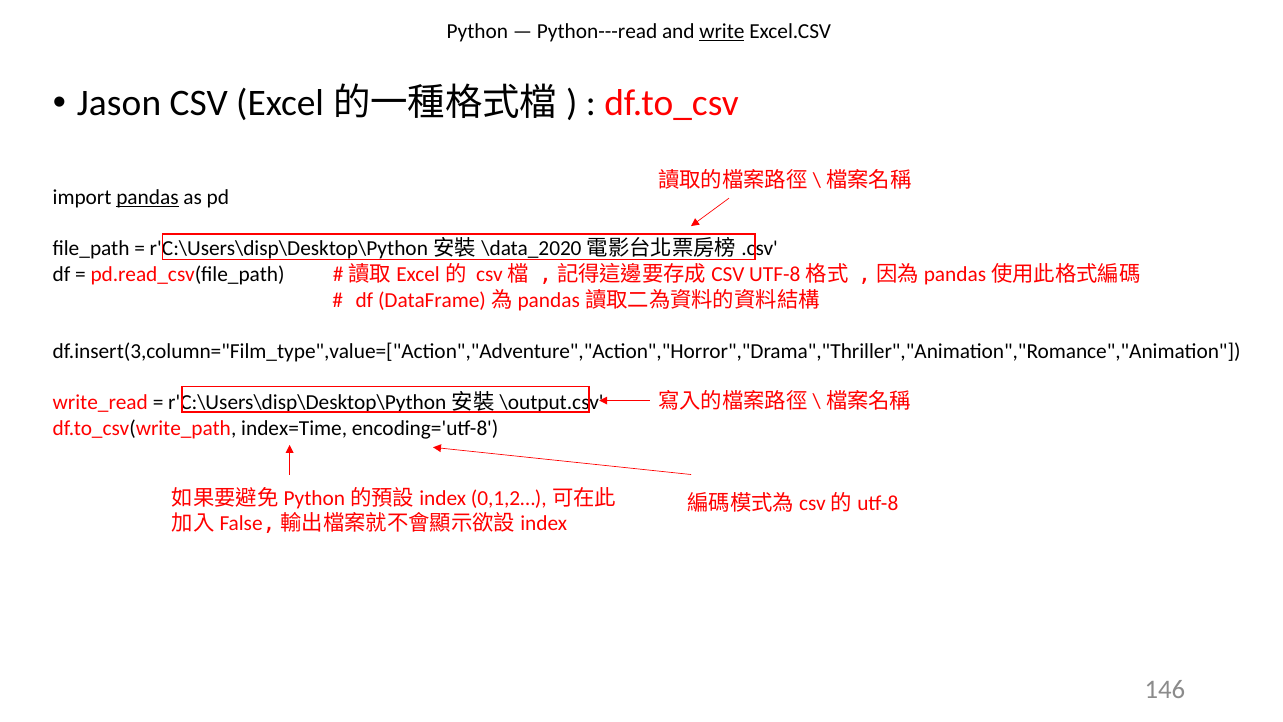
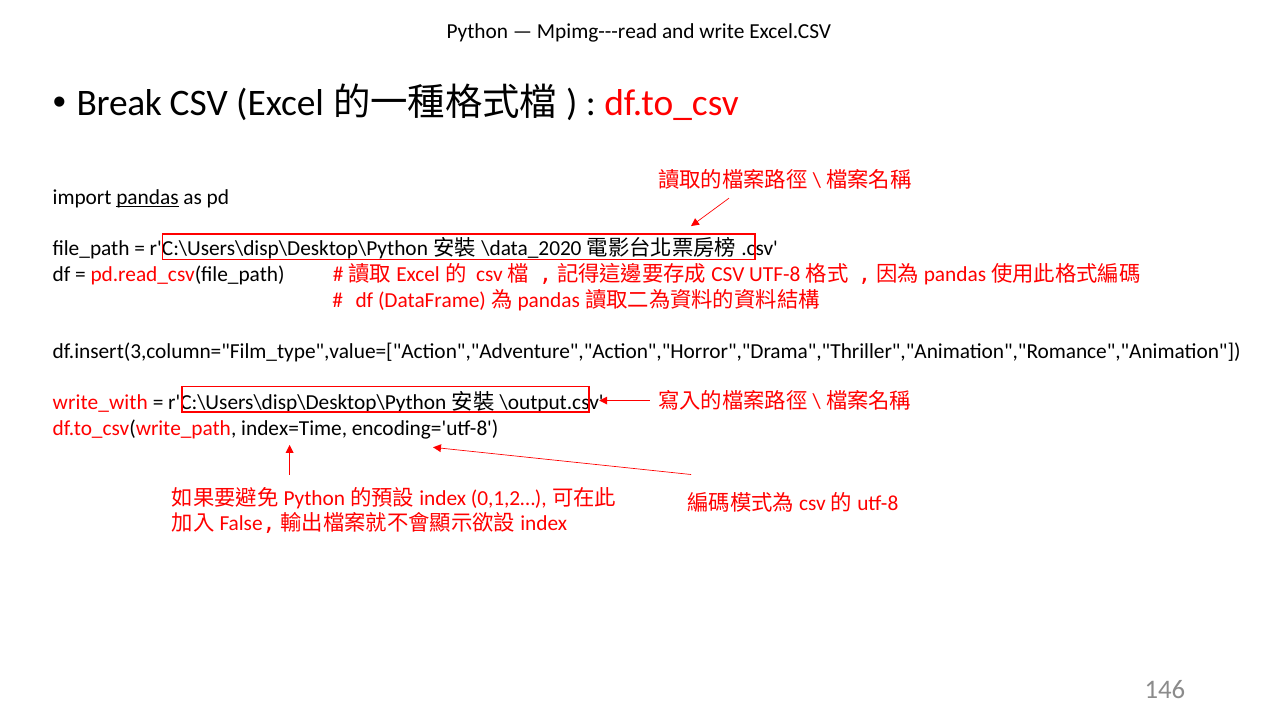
Python---read: Python---read -> Mpimg---read (597, 31)
write underline: present -> none (722, 31)
Jason: Jason -> Break (119, 103)
write_read: write_read -> write_with (100, 402)
